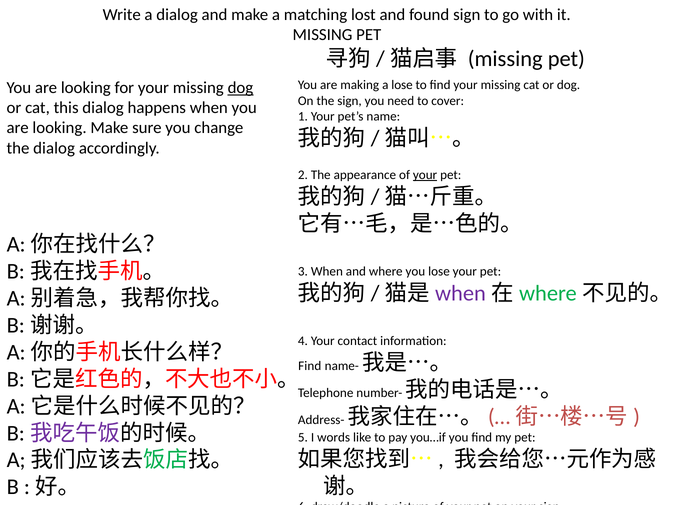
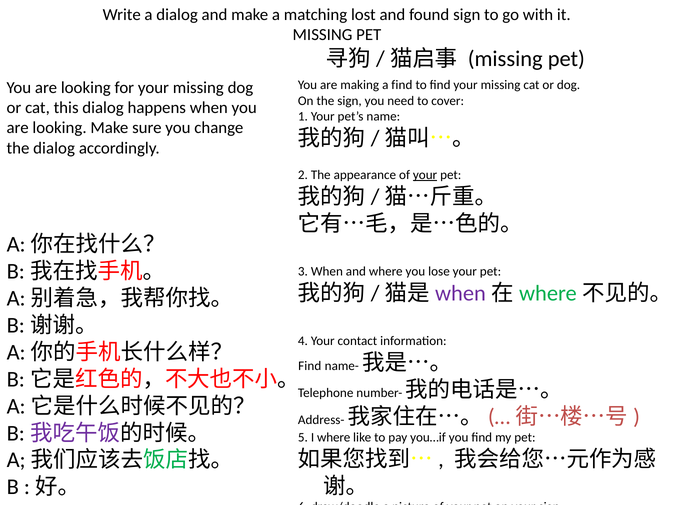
a lose: lose -> find (402, 85)
dog underline: present -> none (240, 88)
I words: words -> where (334, 438)
